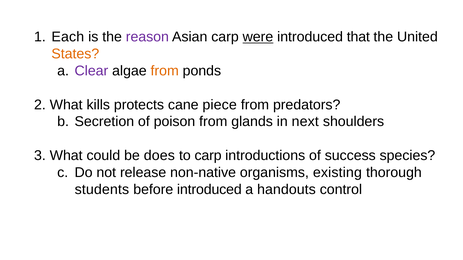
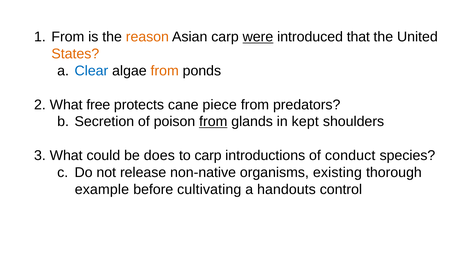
Each: Each -> From (68, 37)
reason colour: purple -> orange (147, 37)
Clear colour: purple -> blue (91, 71)
kills: kills -> free (98, 105)
from underline: none -> present (213, 122)
next: next -> kept (305, 122)
success: success -> conduct (350, 156)
students: students -> example (102, 190)
before introduced: introduced -> cultivating (209, 190)
